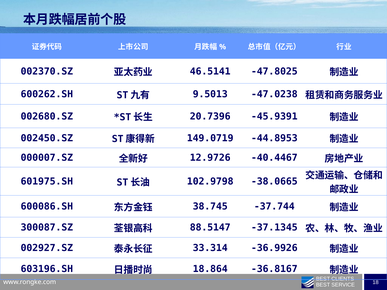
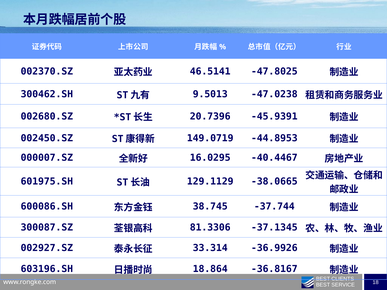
600262.SH: 600262.SH -> 300462.SH (47, 94)
12.9726: 12.9726 -> 16.0295 (210, 158)
102.9798: 102.9798 -> 129.1129 (210, 182)
88.5147: 88.5147 -> 81.3306 (210, 228)
